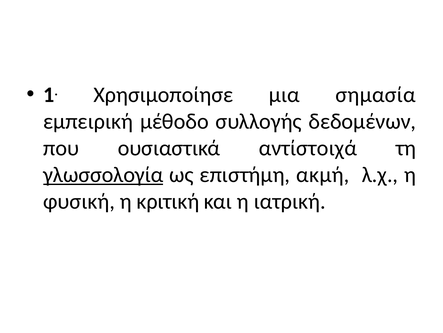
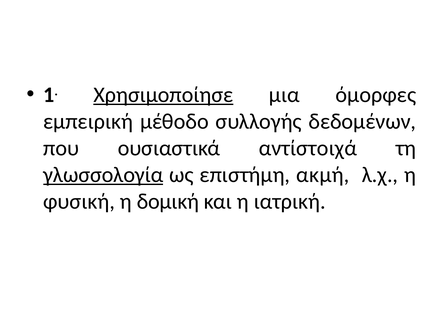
Χρησιμοποίησε underline: none -> present (163, 95)
σημασία: σημασία -> όμορφες (376, 95)
κριτική: κριτική -> δομική (168, 201)
